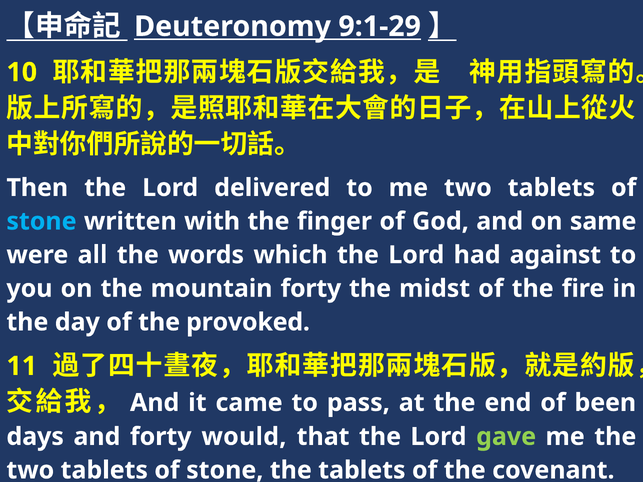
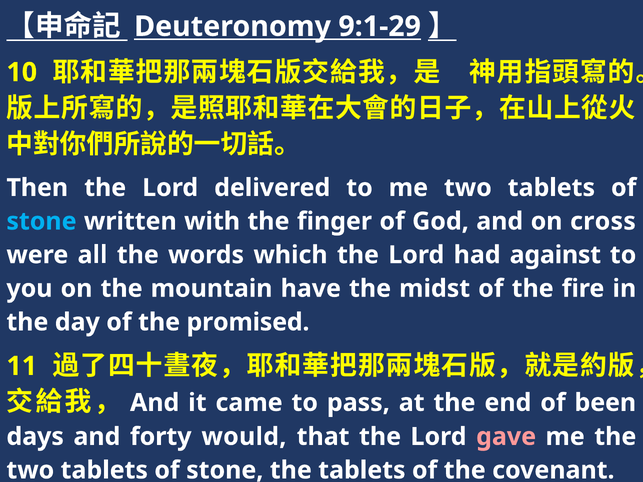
same: same -> cross (603, 221)
mountain forty: forty -> have (311, 289)
provoked: provoked -> promised (248, 322)
gave colour: light green -> pink (506, 437)
